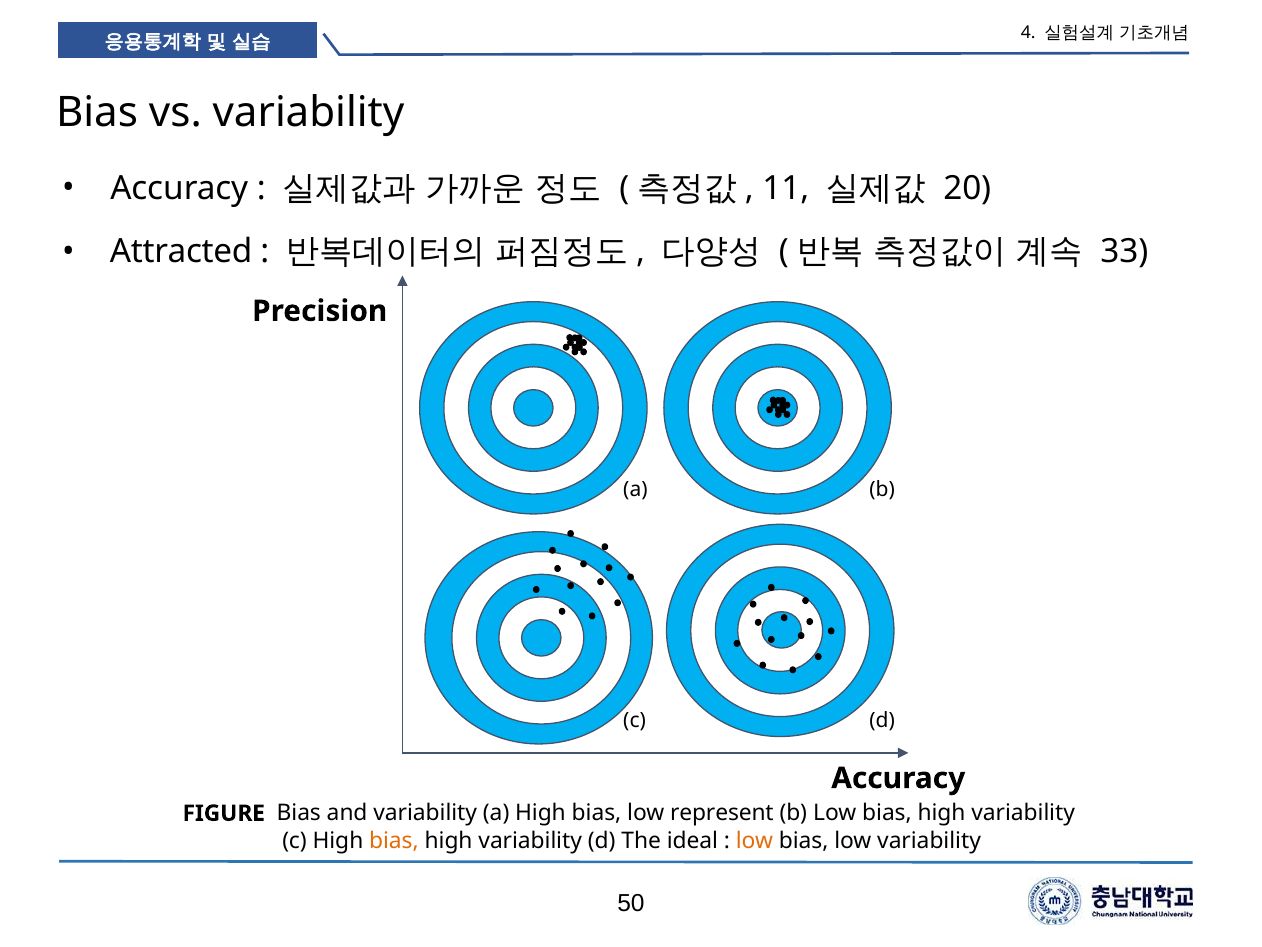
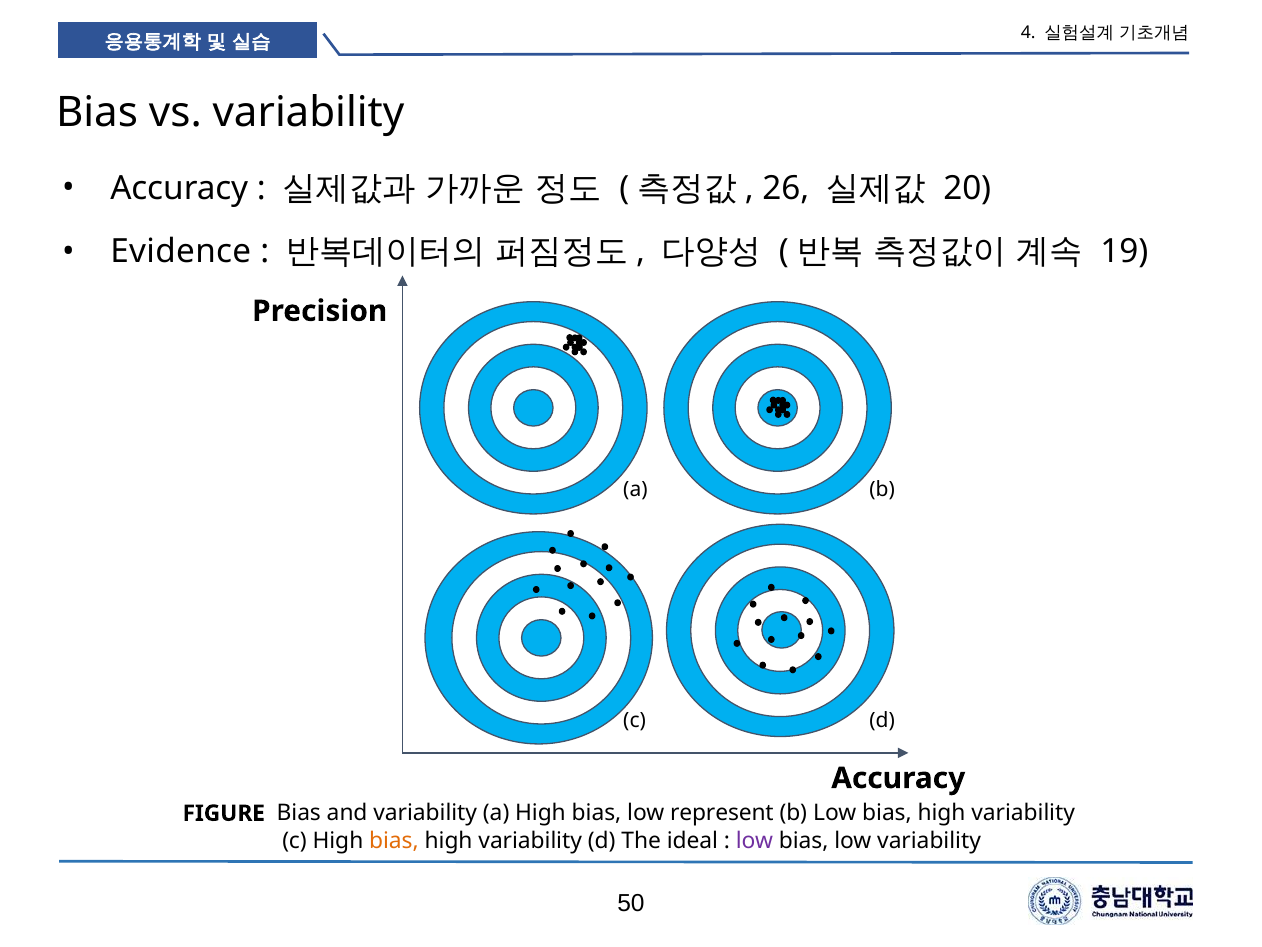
11: 11 -> 26 (786, 188)
Attracted: Attracted -> Evidence (181, 252)
33: 33 -> 19 (1124, 252)
low colour: orange -> purple (754, 840)
